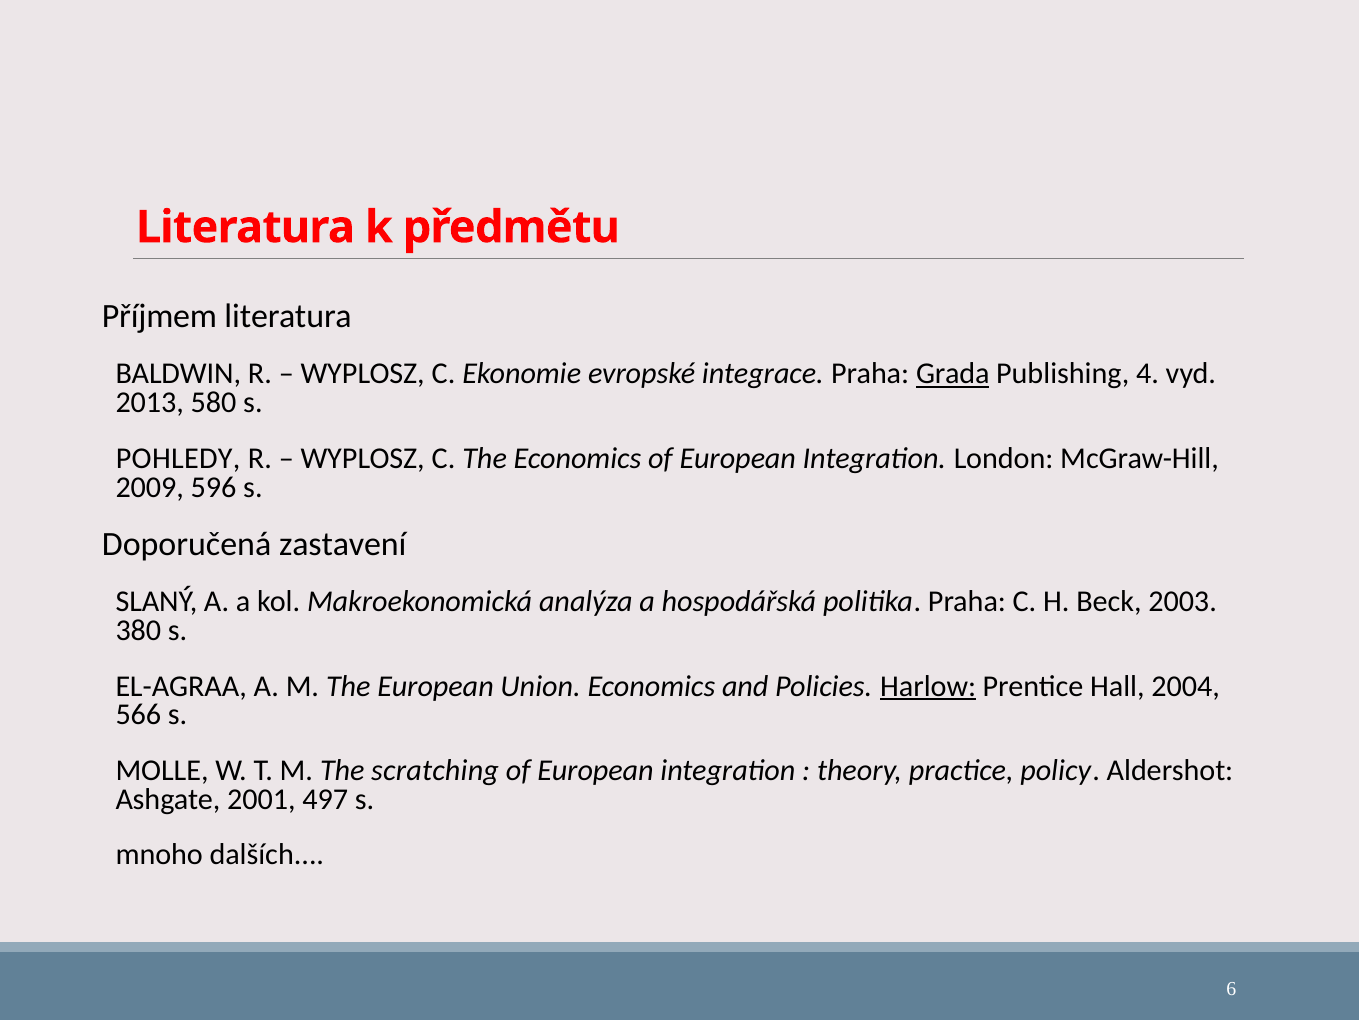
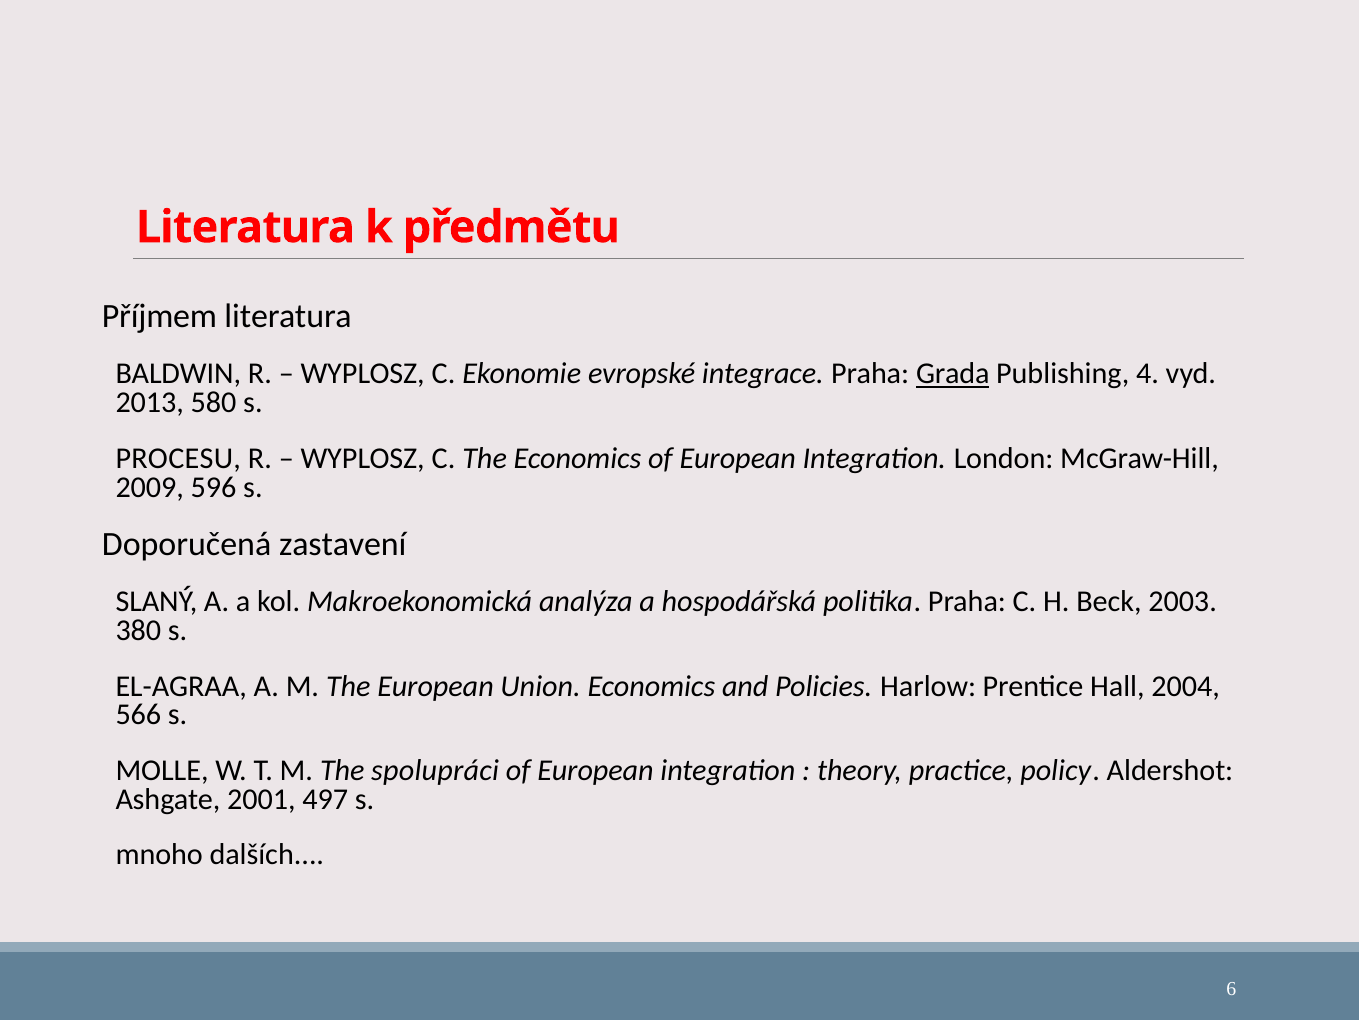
POHLEDY: POHLEDY -> PROCESU (178, 458)
Harlow underline: present -> none (928, 686)
scratching: scratching -> spolupráci (435, 770)
